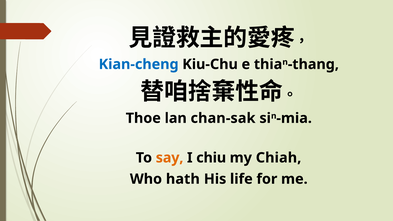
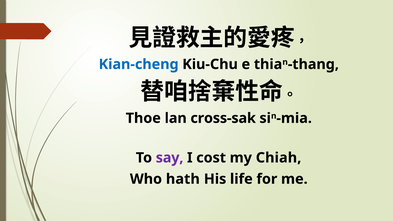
chan-sak: chan-sak -> cross-sak (223, 118)
say colour: orange -> purple (170, 158)
chiu: chiu -> cost (211, 158)
